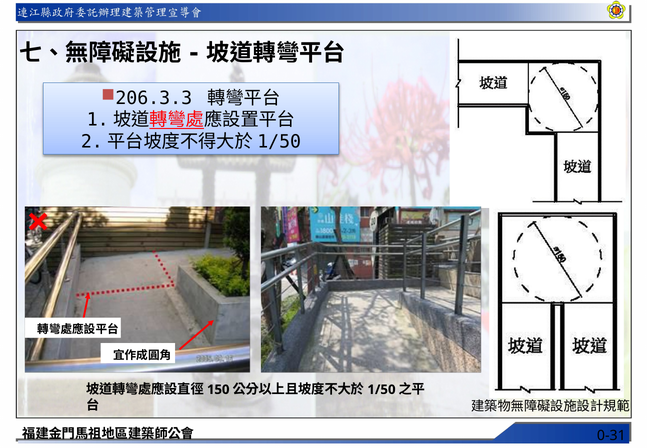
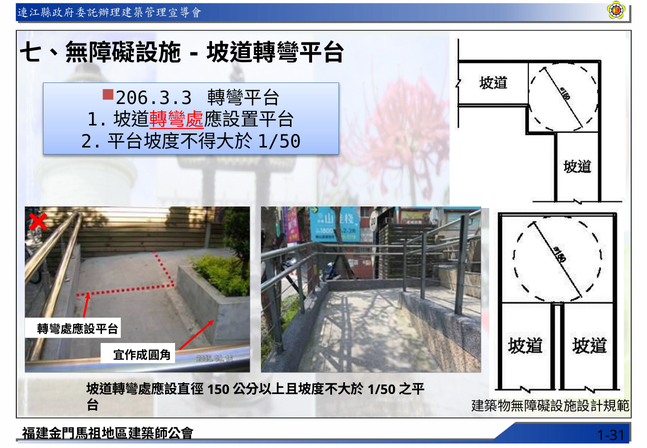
0-31: 0-31 -> 1-31 (611, 435)
